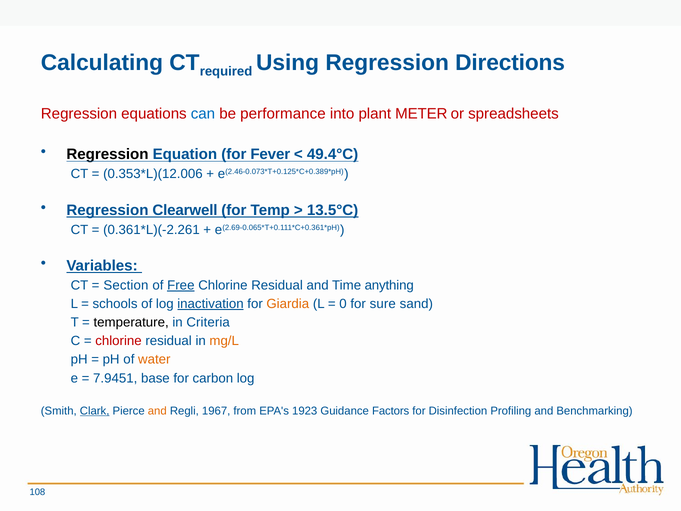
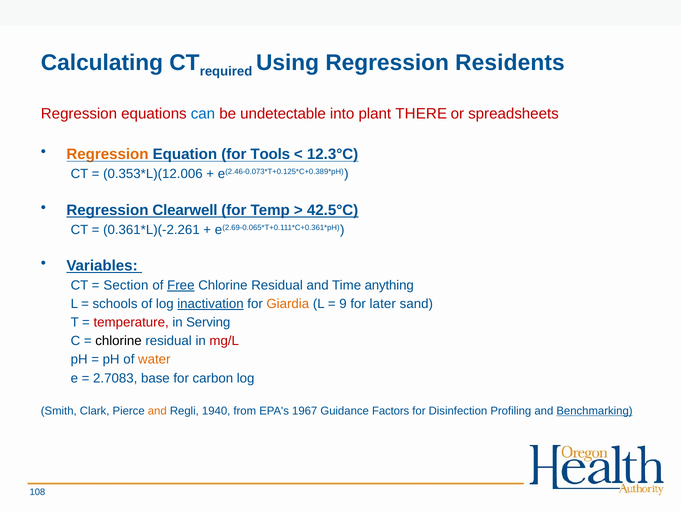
Directions: Directions -> Residents (510, 63)
performance: performance -> undetectable (283, 114)
METER: METER -> THERE (421, 114)
Regression colour: black -> orange (107, 154)
Fever: Fever -> Tools (270, 154)
49.4°C: 49.4°C -> 12.3°C (333, 154)
13.5°C: 13.5°C -> 42.5°C (333, 210)
0: 0 -> 9 (343, 304)
sure: sure -> later (383, 304)
temperature colour: black -> red (131, 322)
Criteria: Criteria -> Serving (208, 322)
chlorine colour: red -> black (118, 341)
mg/L colour: orange -> red (224, 341)
7.9451: 7.9451 -> 2.7083 (115, 378)
Clark underline: present -> none (95, 411)
1967: 1967 -> 1940 (216, 411)
1923: 1923 -> 1967 (305, 411)
Benchmarking underline: none -> present (595, 411)
